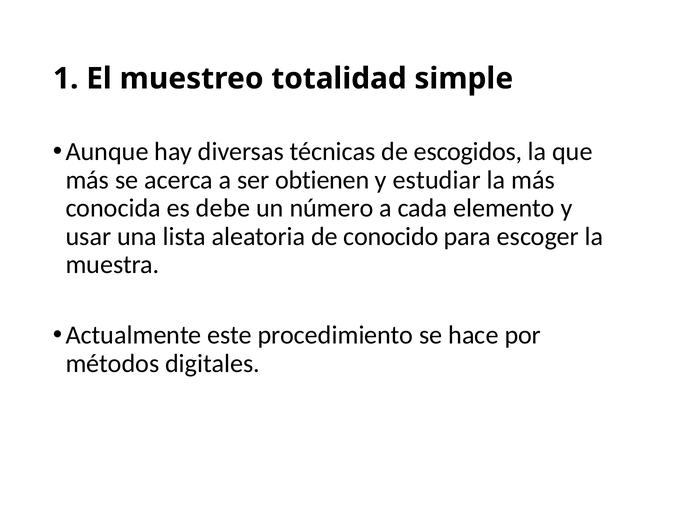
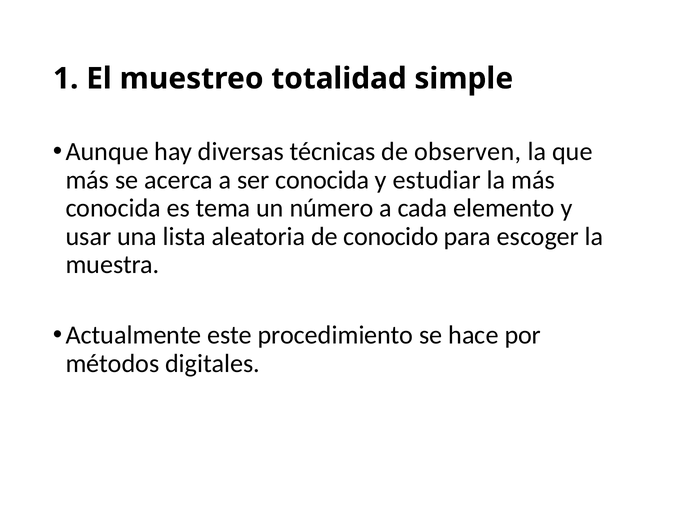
escogidos: escogidos -> observen (468, 152)
ser obtienen: obtienen -> conocida (322, 180)
debe: debe -> tema (223, 208)
